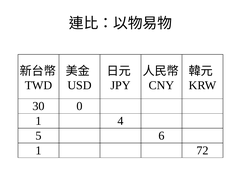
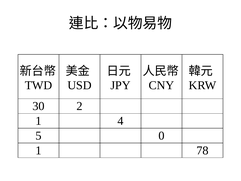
0: 0 -> 2 (80, 106)
6: 6 -> 0 (161, 135)
72: 72 -> 78 (202, 150)
